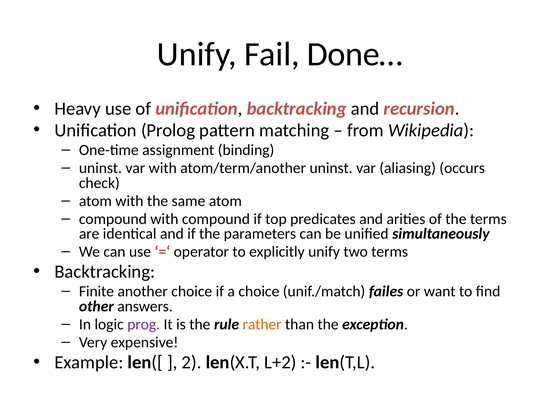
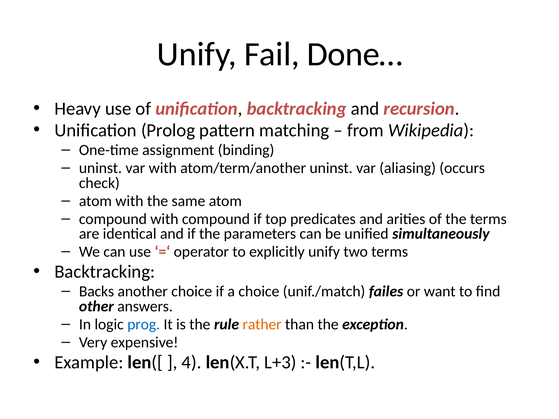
Finite: Finite -> Backs (97, 292)
prog colour: purple -> blue (144, 325)
2: 2 -> 4 (192, 363)
L+2: L+2 -> L+3 (280, 363)
